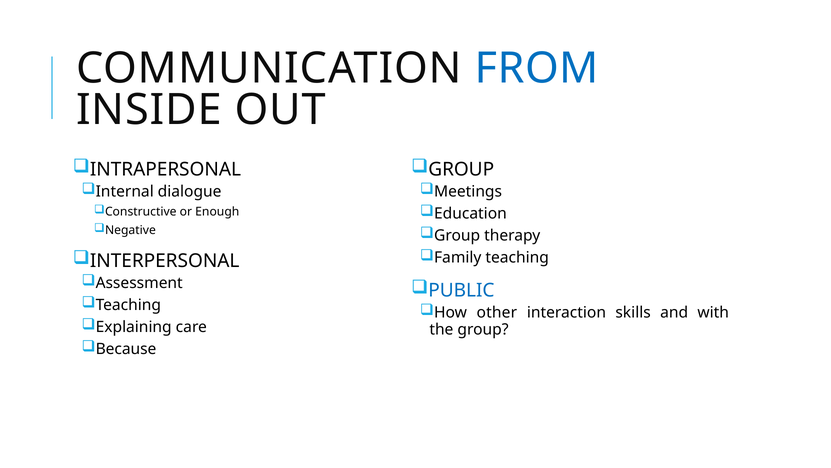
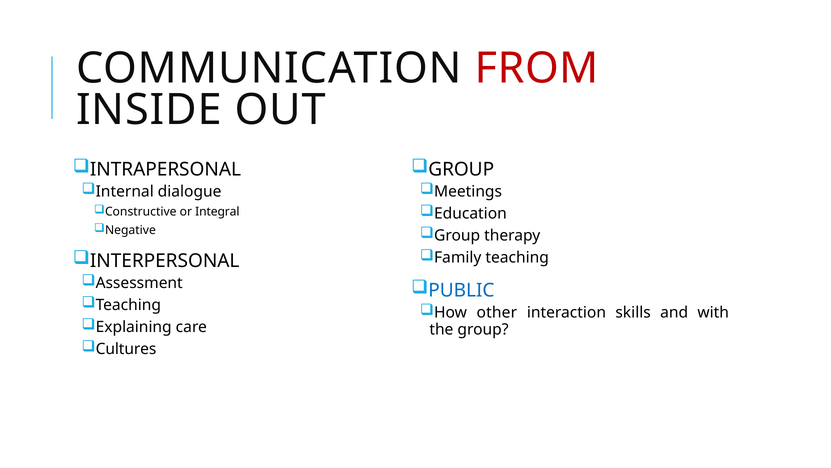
FROM colour: blue -> red (537, 68)
Enough: Enough -> Integral (217, 211)
Because: Because -> Cultures (126, 349)
